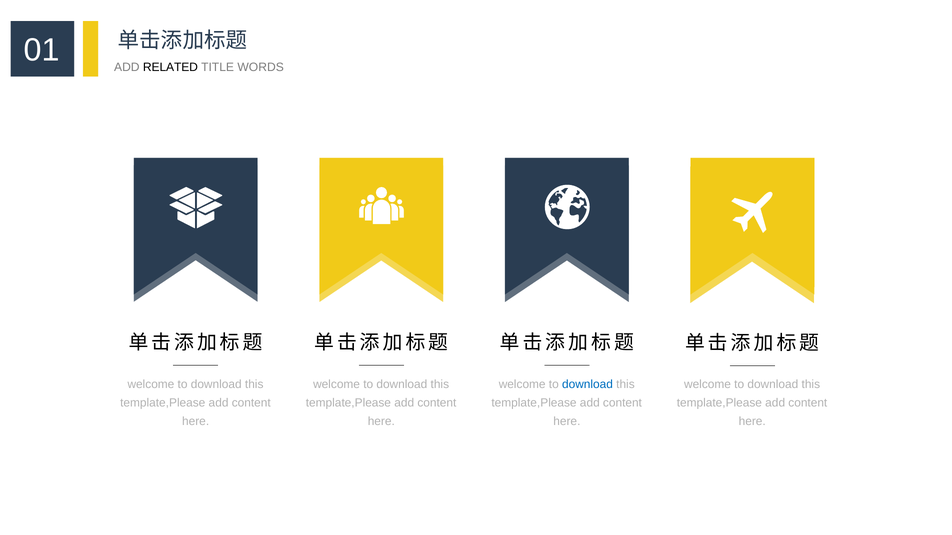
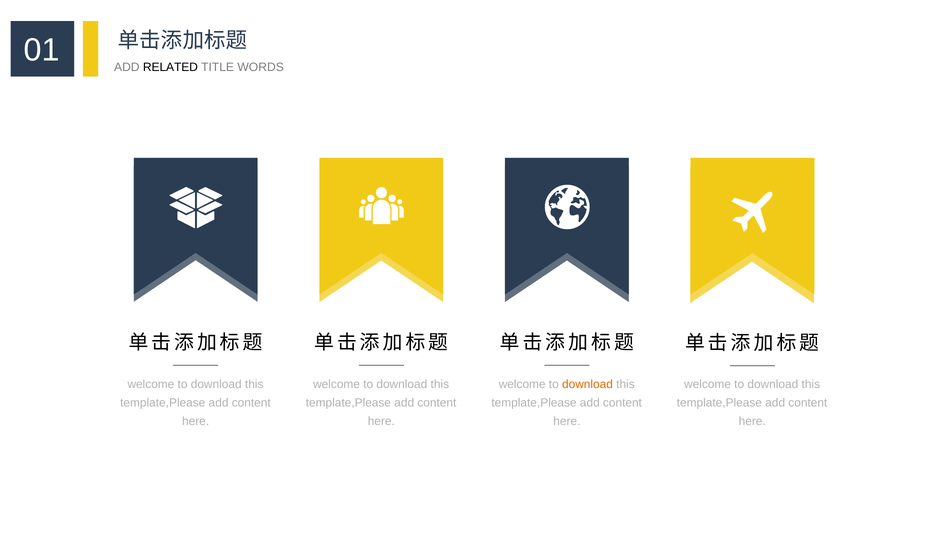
download colour: blue -> orange (587, 385)
